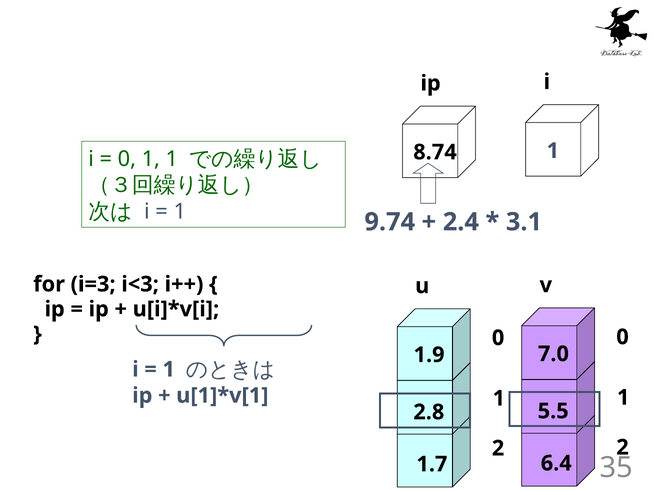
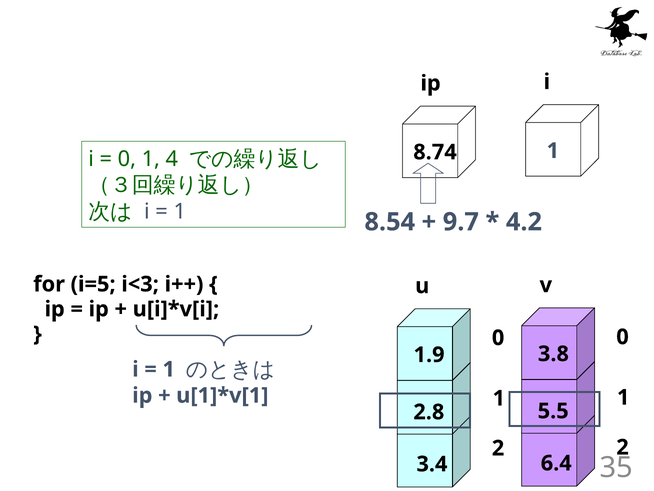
1 1: 1 -> 4 (172, 159)
9.74: 9.74 -> 8.54 (390, 222)
2.4: 2.4 -> 9.7 (461, 222)
3.1: 3.1 -> 4.2 (524, 222)
i=3: i=3 -> i=5 (93, 284)
7.0: 7.0 -> 3.8 (553, 354)
1.7: 1.7 -> 3.4 (432, 464)
